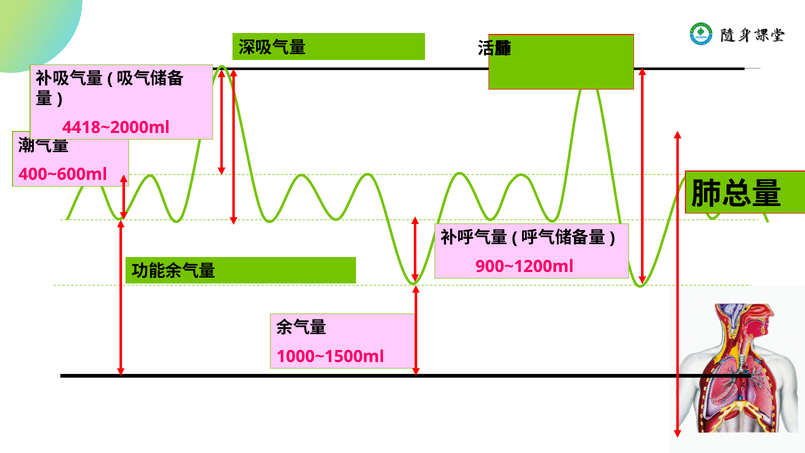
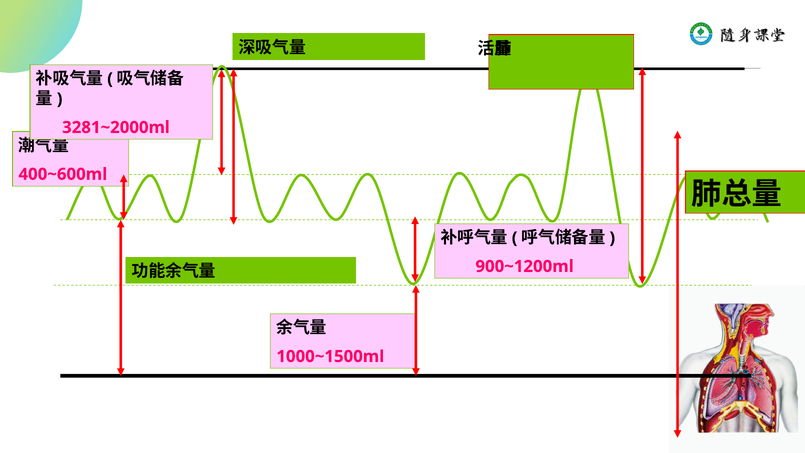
4418~2000ml: 4418~2000ml -> 3281~2000ml (116, 127)
